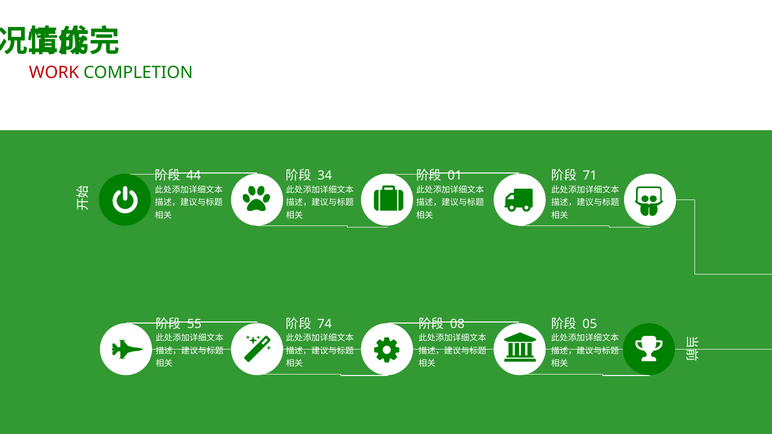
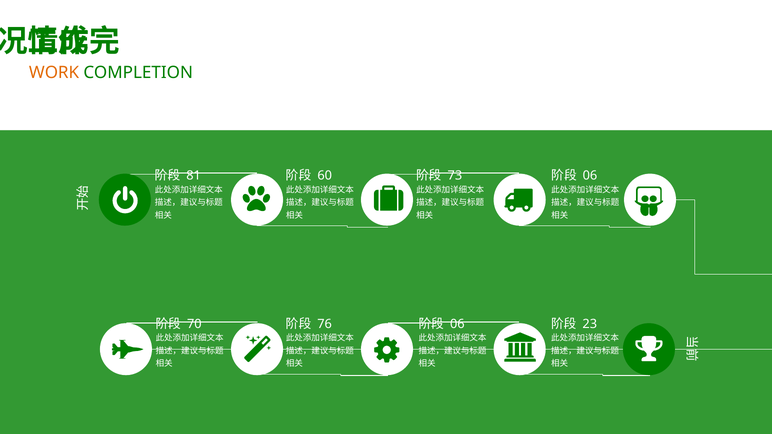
WORK colour: red -> orange (54, 73)
44: 44 -> 81 (194, 176)
34: 34 -> 60 (325, 176)
01: 01 -> 73 (455, 176)
71: 71 -> 06 (590, 176)
55: 55 -> 70 (194, 324)
74: 74 -> 76 (325, 324)
08: 08 -> 06 (457, 324)
05: 05 -> 23 (590, 324)
